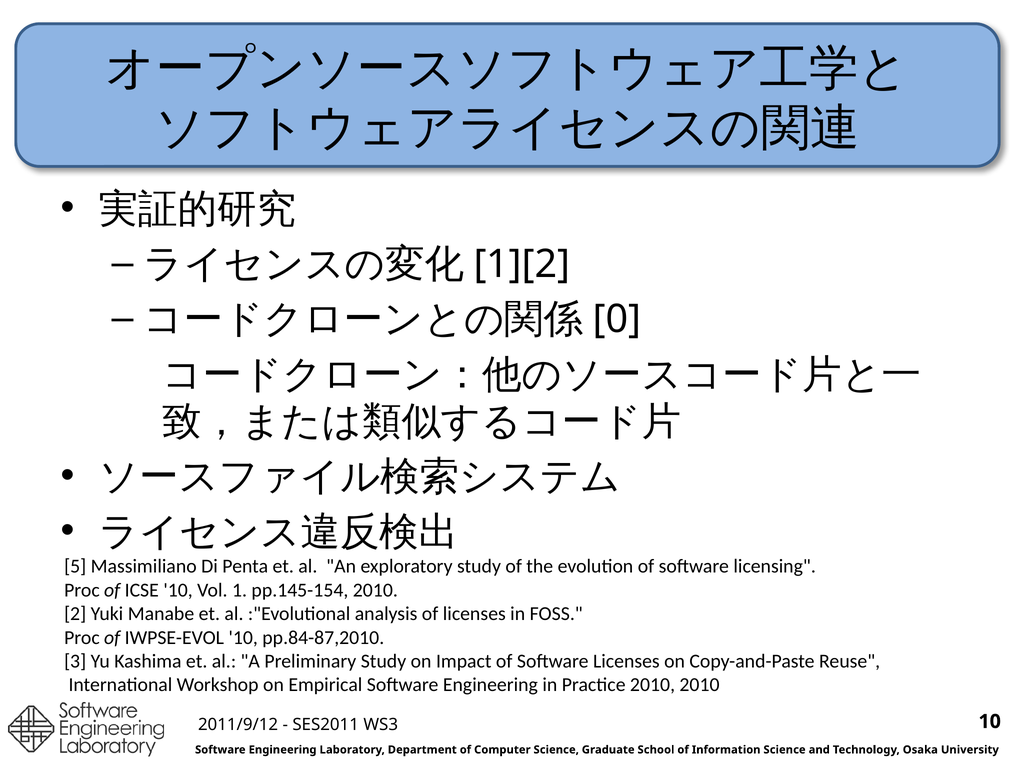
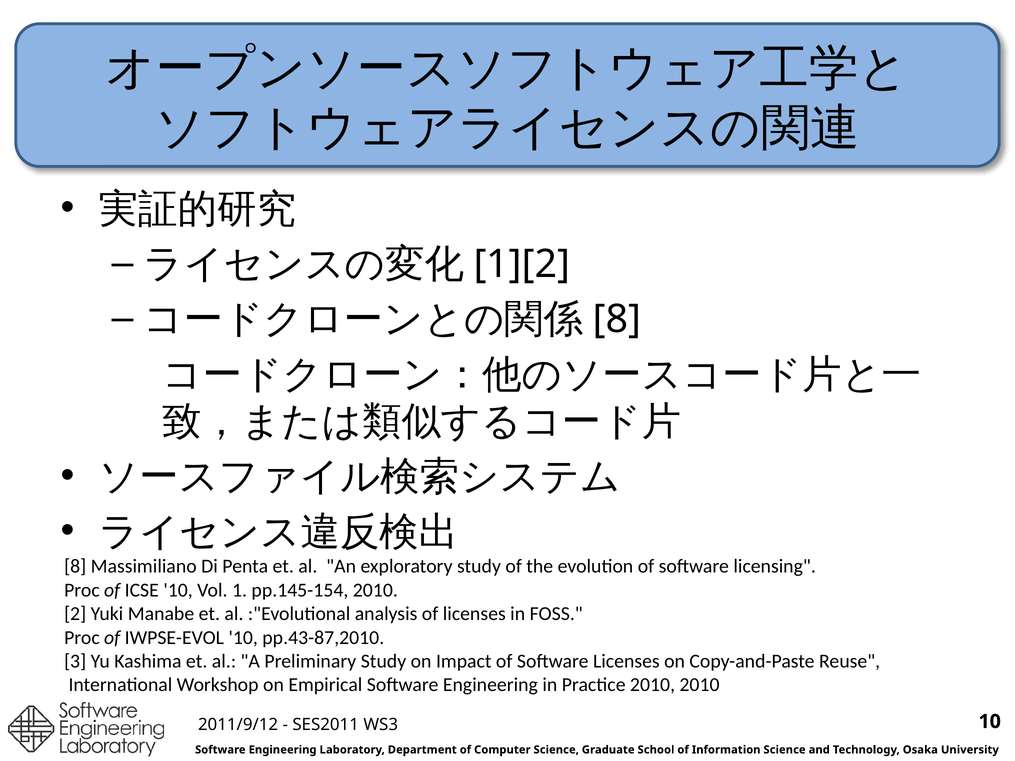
0: 0 -> 8 (617, 319)
5: 5 -> 8 (75, 567)
pp.84-87,2010: pp.84-87,2010 -> pp.43-87,2010 (323, 638)
